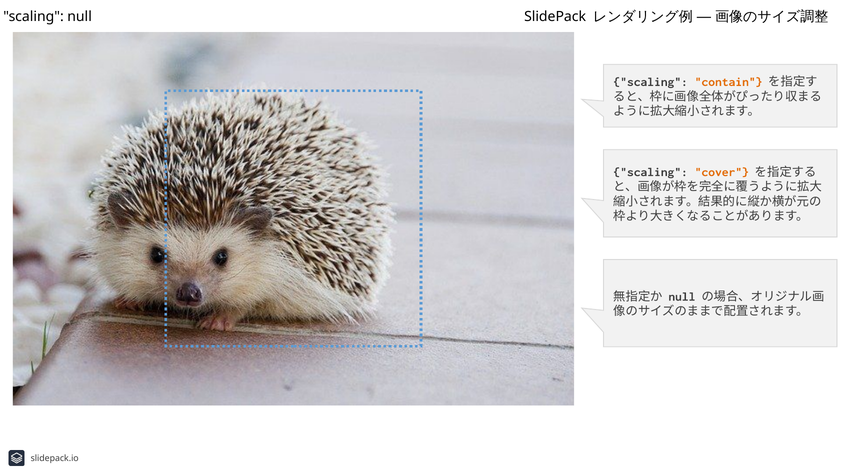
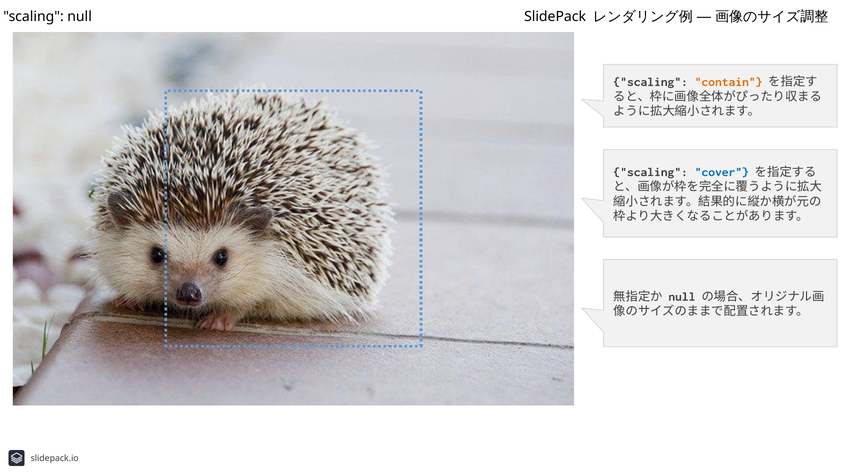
cover colour: orange -> blue (722, 172)
